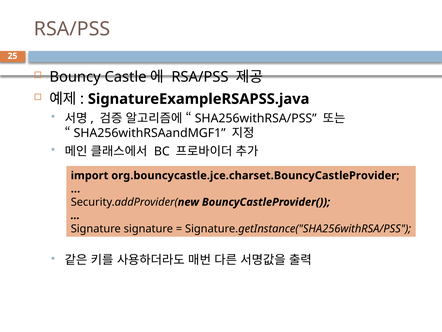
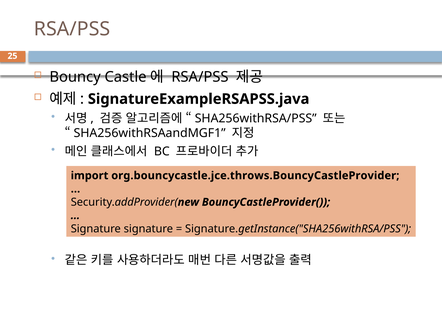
org.bouncycastle.jce.charset.BouncyCastleProvider: org.bouncycastle.jce.charset.BouncyCastleProvider -> org.bouncycastle.jce.throws.BouncyCastleProvider (255, 175)
